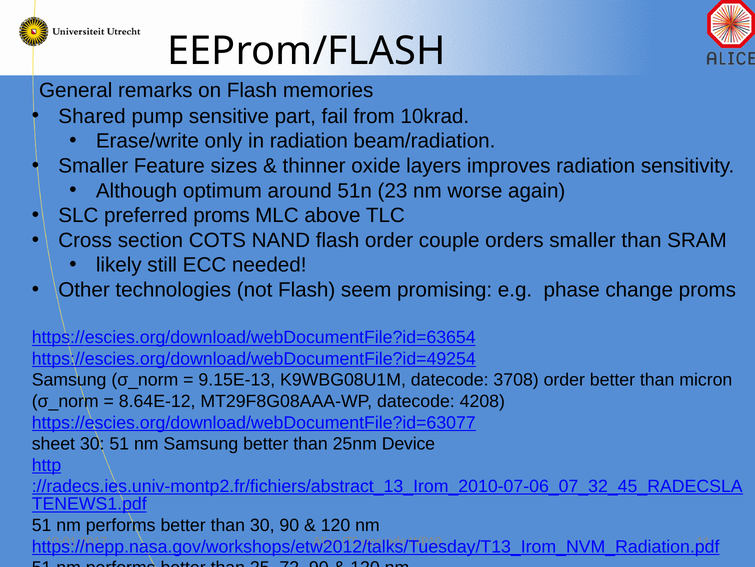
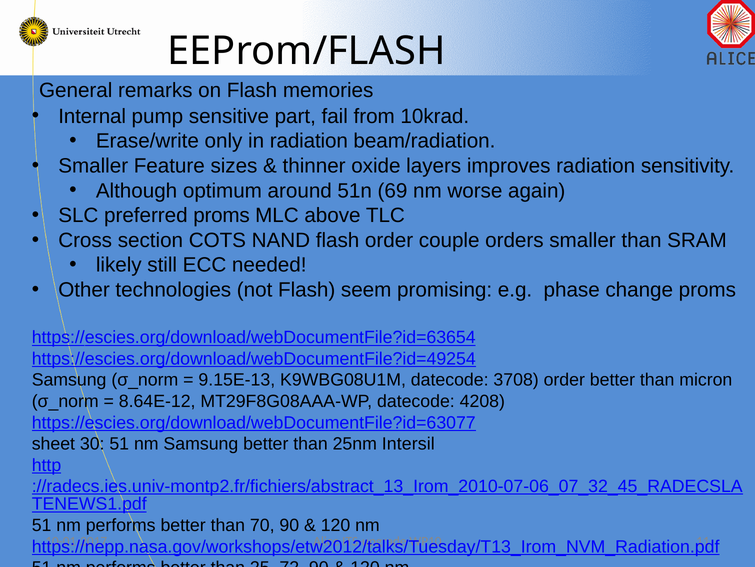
Shared: Shared -> Internal (92, 116)
23: 23 -> 69 (392, 191)
Device: Device -> Intersil (408, 444)
than 30: 30 -> 70 (262, 525)
